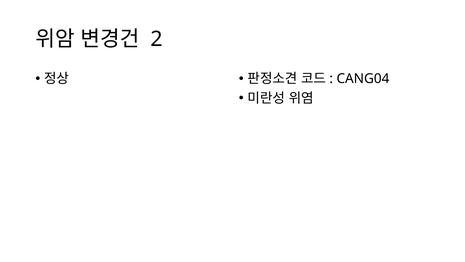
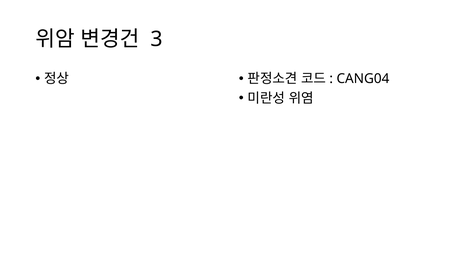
2: 2 -> 3 (157, 39)
